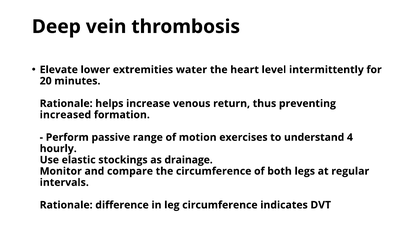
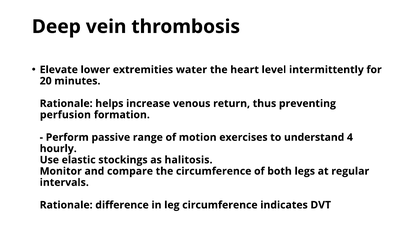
increased: increased -> perfusion (65, 115)
drainage: drainage -> halitosis (189, 160)
